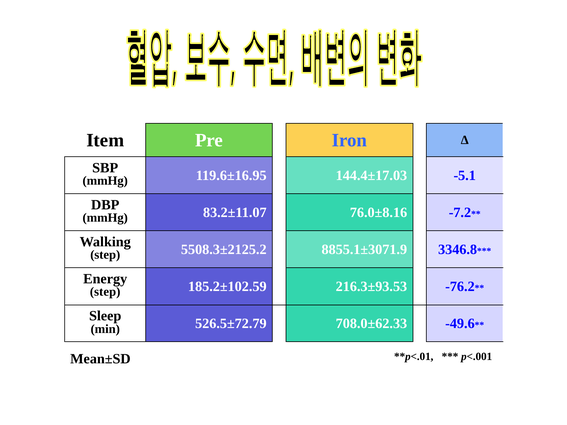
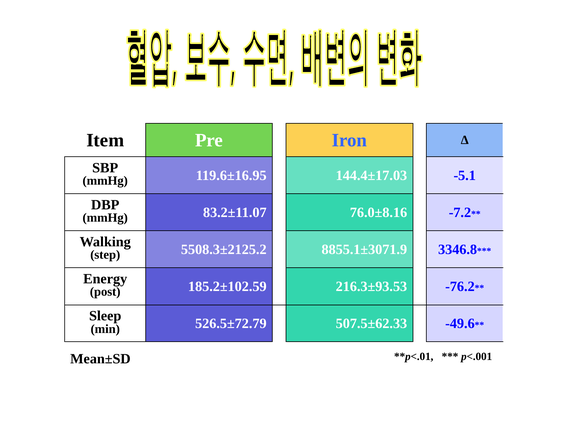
step: step -> post (105, 292)
708.0±62.33: 708.0±62.33 -> 507.5±62.33 (371, 324)
